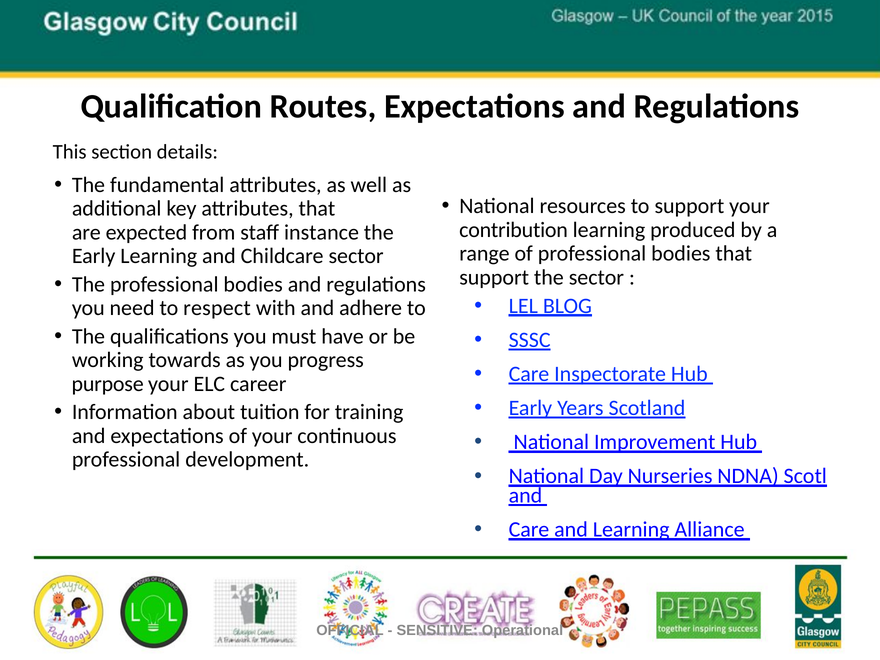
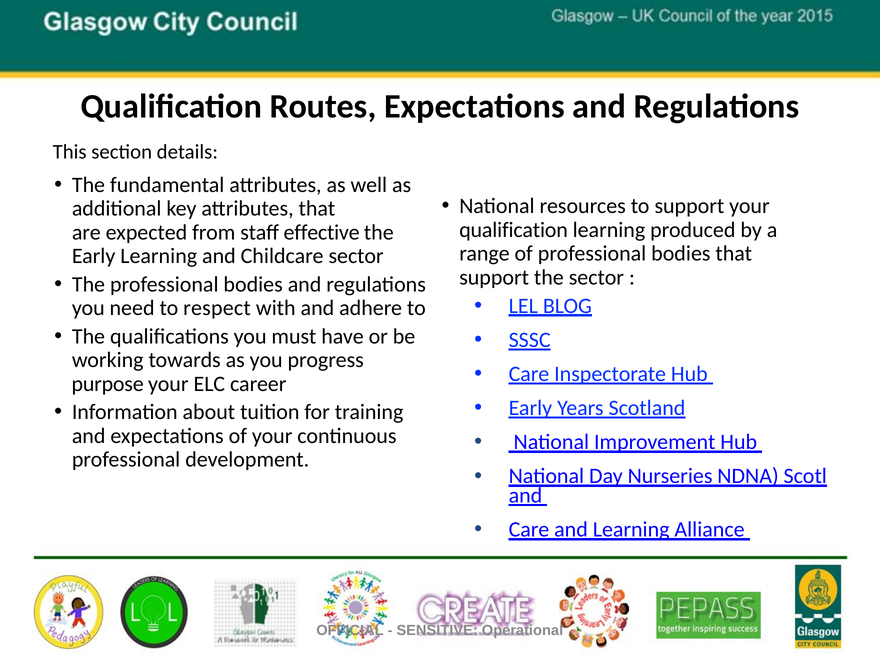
contribution: contribution -> qualification (514, 230)
instance: instance -> effective (322, 232)
